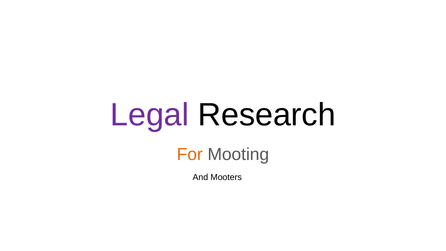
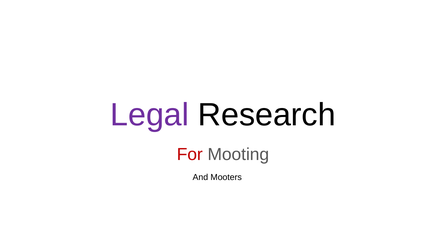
For colour: orange -> red (190, 154)
